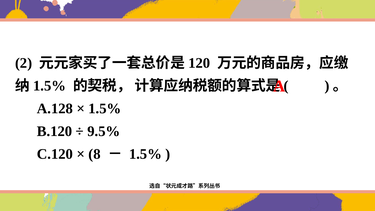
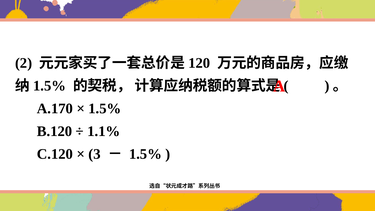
A.128: A.128 -> A.170 (55, 109)
9.5%: 9.5% -> 1.1% (104, 131)
8: 8 -> 3 (95, 154)
